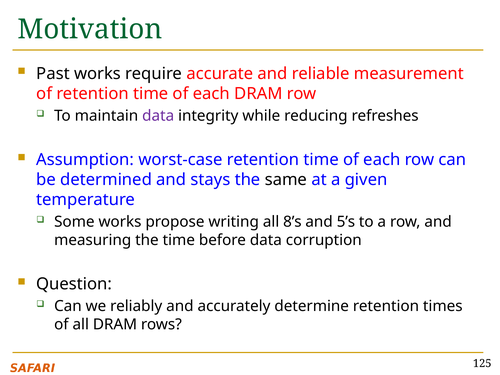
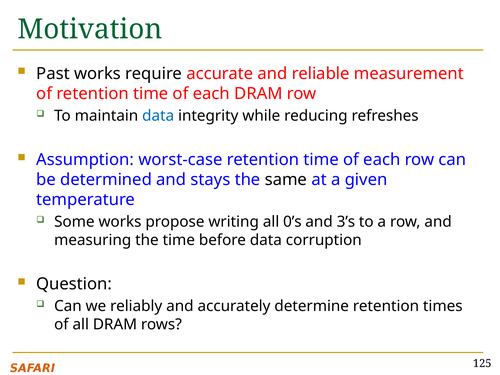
data colour: purple -> blue (158, 116)
8’s: 8’s -> 0’s (292, 222)
5’s: 5’s -> 3’s (346, 222)
